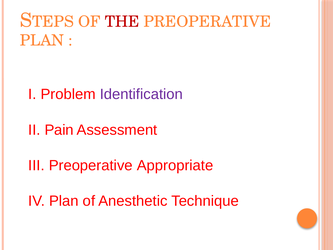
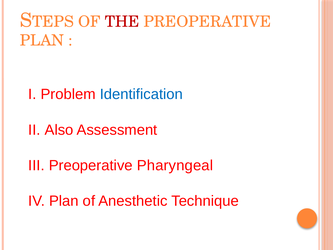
Identification colour: purple -> blue (141, 94)
Pain: Pain -> Also (59, 130)
Appropriate: Appropriate -> Pharyngeal (175, 165)
